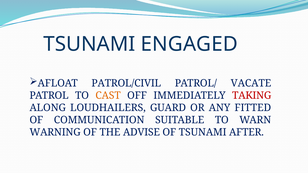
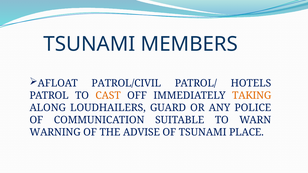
ENGAGED: ENGAGED -> MEMBERS (189, 44)
VACATE: VACATE -> HOTELS (251, 83)
TAKING colour: red -> orange (252, 96)
FITTED: FITTED -> POLICE (253, 108)
AFTER: AFTER -> PLACE (246, 133)
